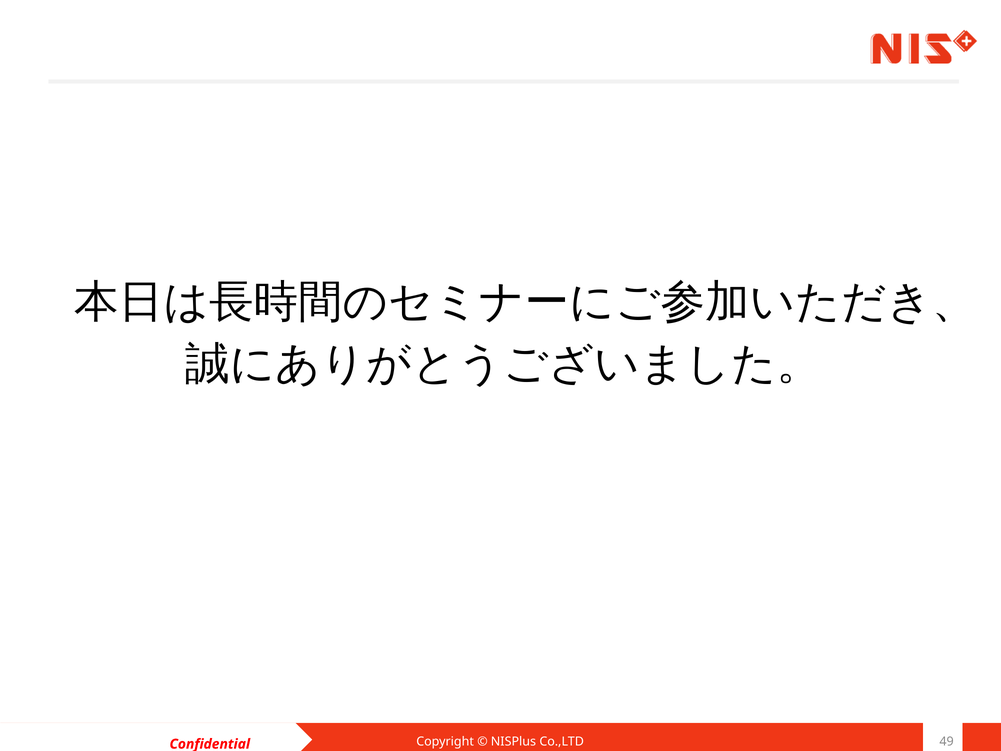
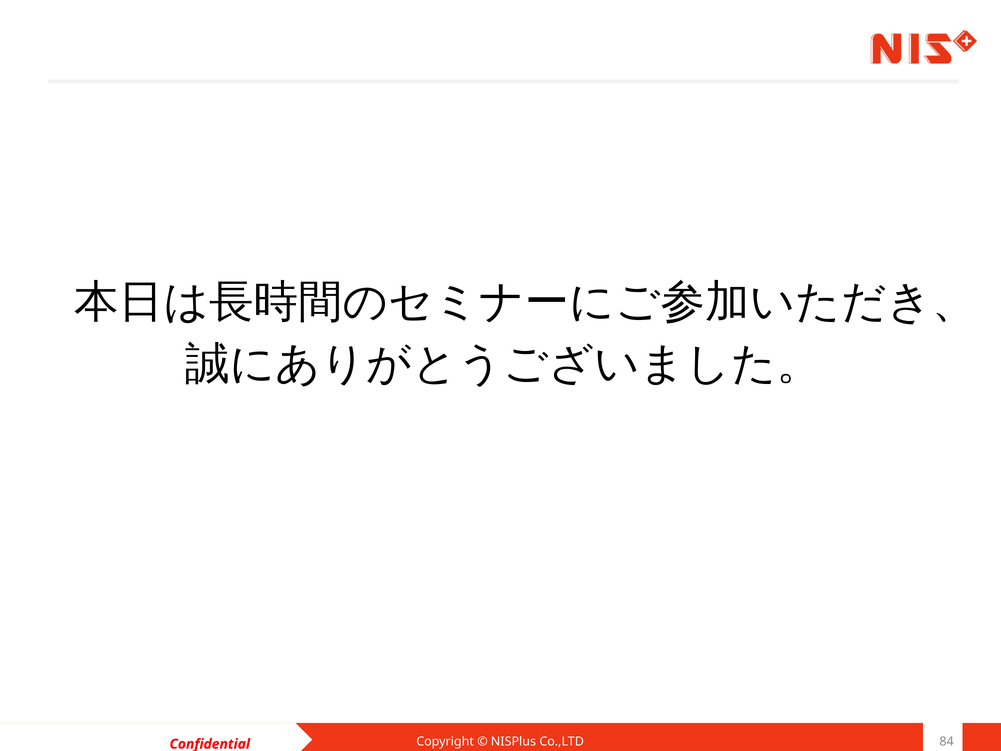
49: 49 -> 84 (947, 742)
